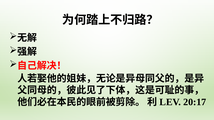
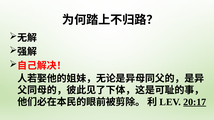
20:17 underline: none -> present (195, 102)
